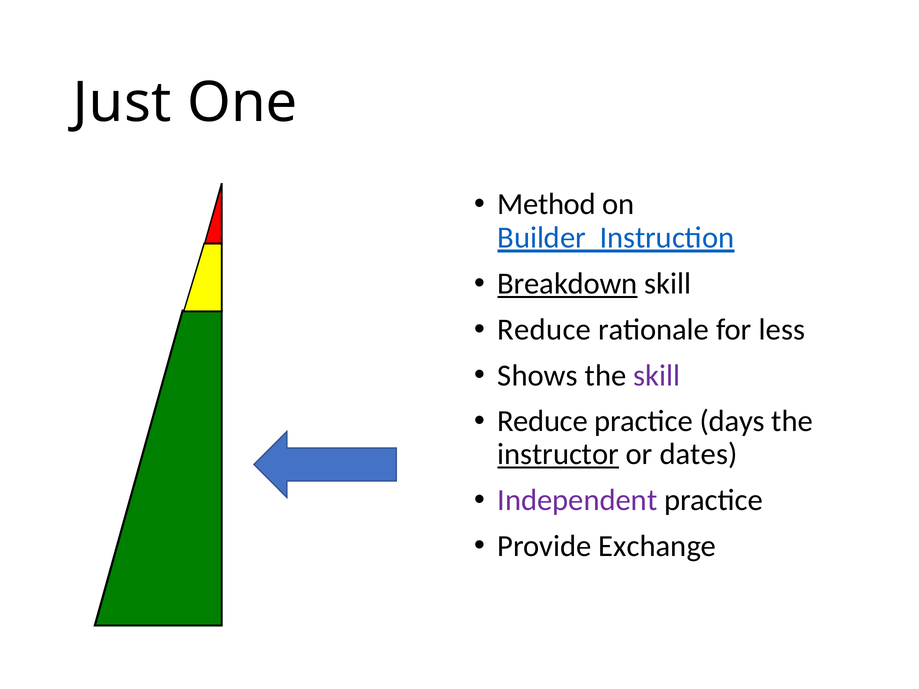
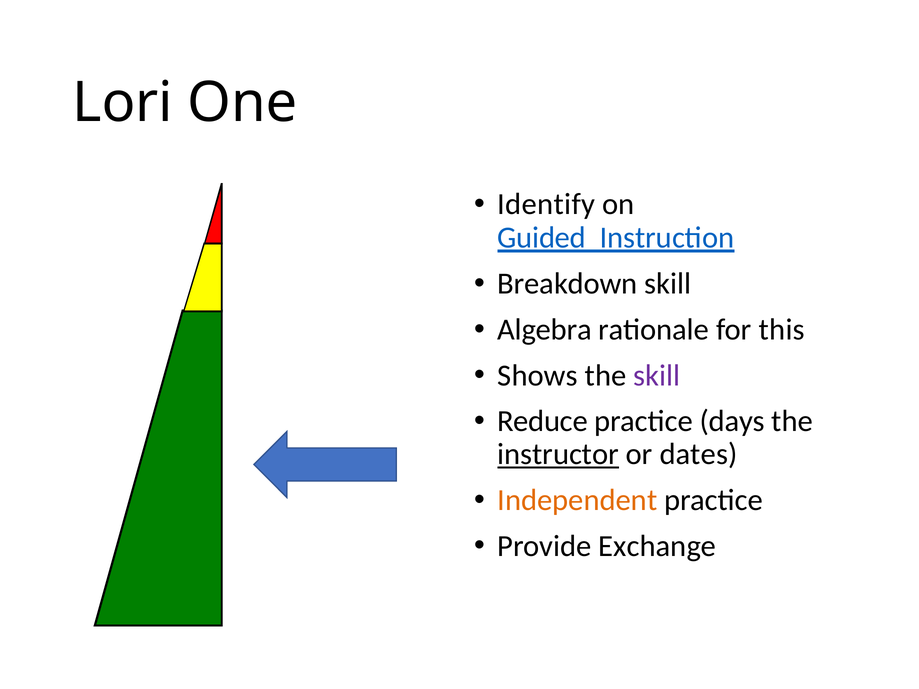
Just: Just -> Lori (123, 103)
Method: Method -> Identify (546, 204)
Builder: Builder -> Guided (542, 238)
Breakdown underline: present -> none (567, 284)
Reduce: Reduce -> Algebra (545, 330)
less: less -> this (782, 330)
Independent colour: purple -> orange (577, 500)
